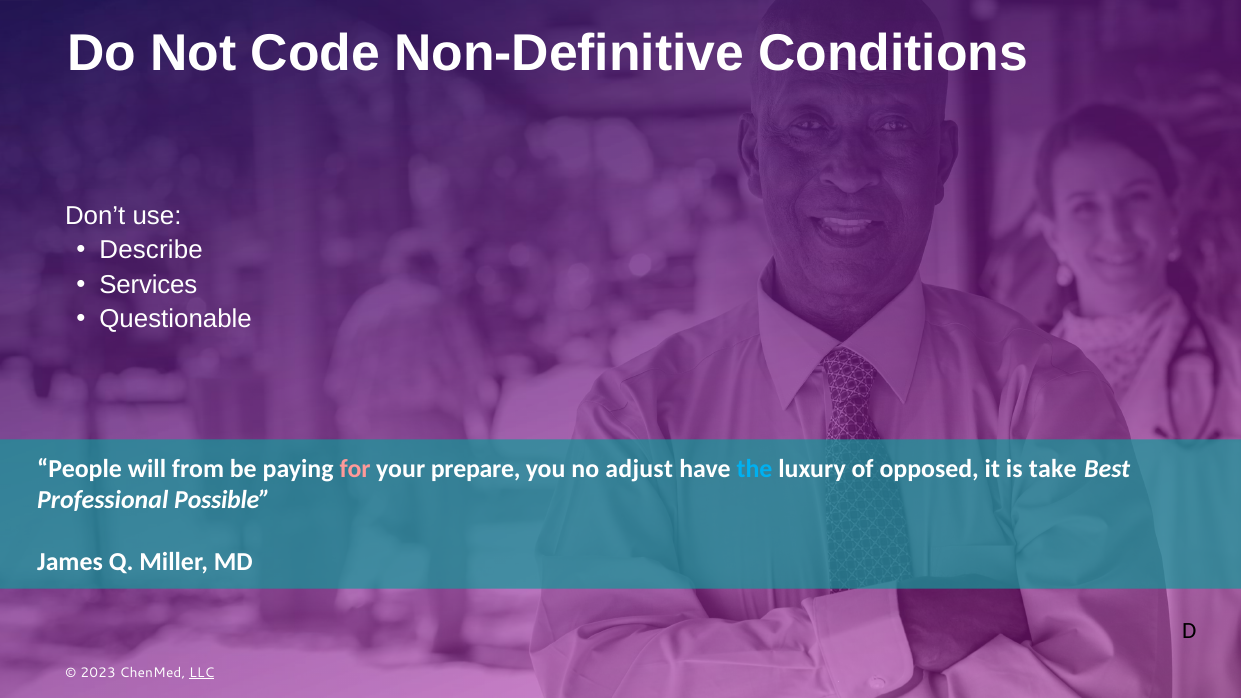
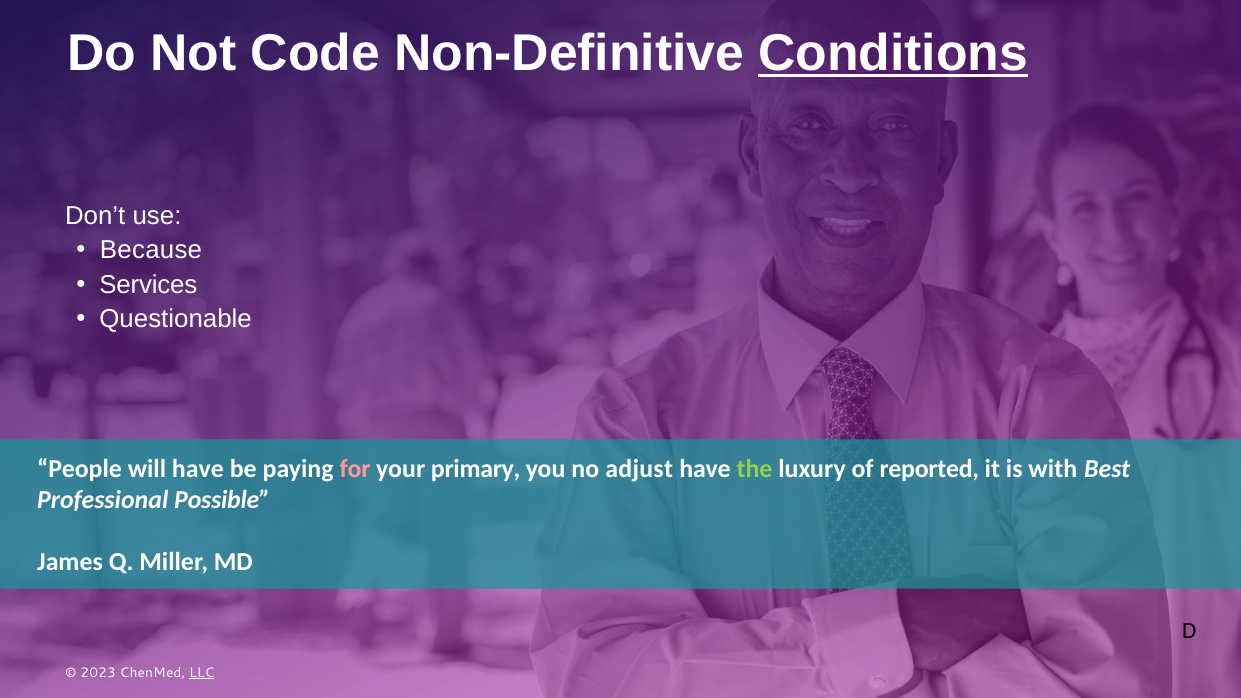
Conditions underline: none -> present (893, 54)
Describe: Describe -> Because (151, 250)
will from: from -> have (198, 469)
prepare: prepare -> primary (476, 469)
the colour: light blue -> light green (755, 469)
opposed: opposed -> reported (929, 469)
take: take -> with (1053, 469)
